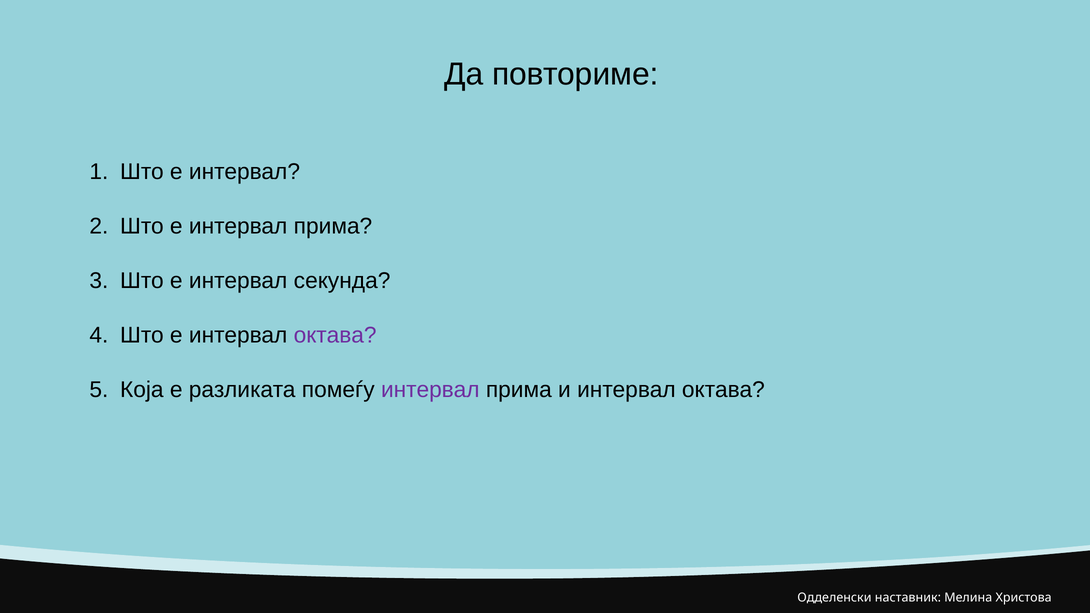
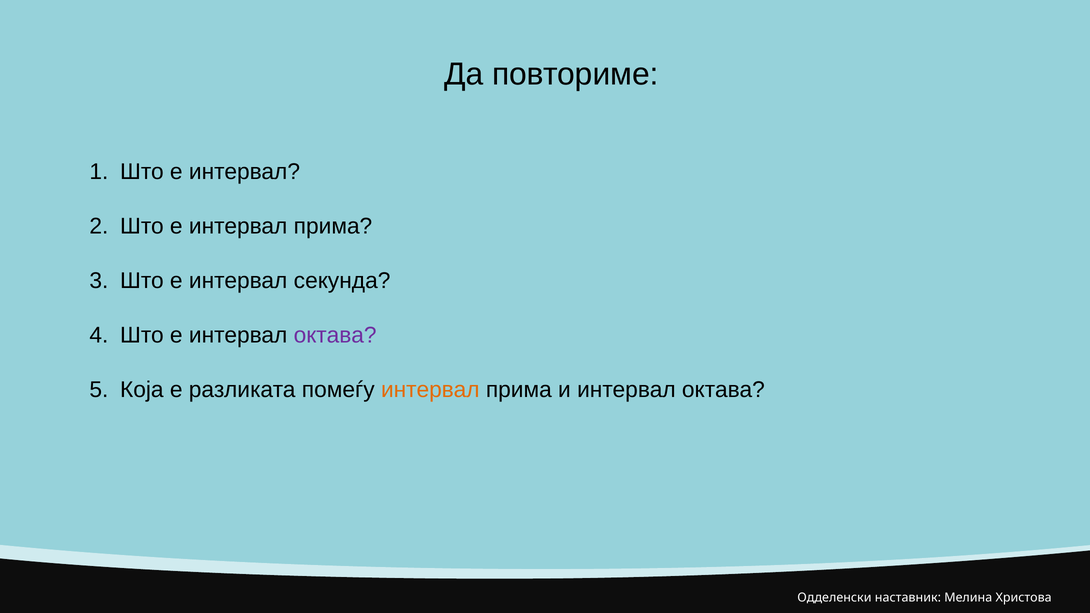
интервал colour: purple -> orange (430, 390)
